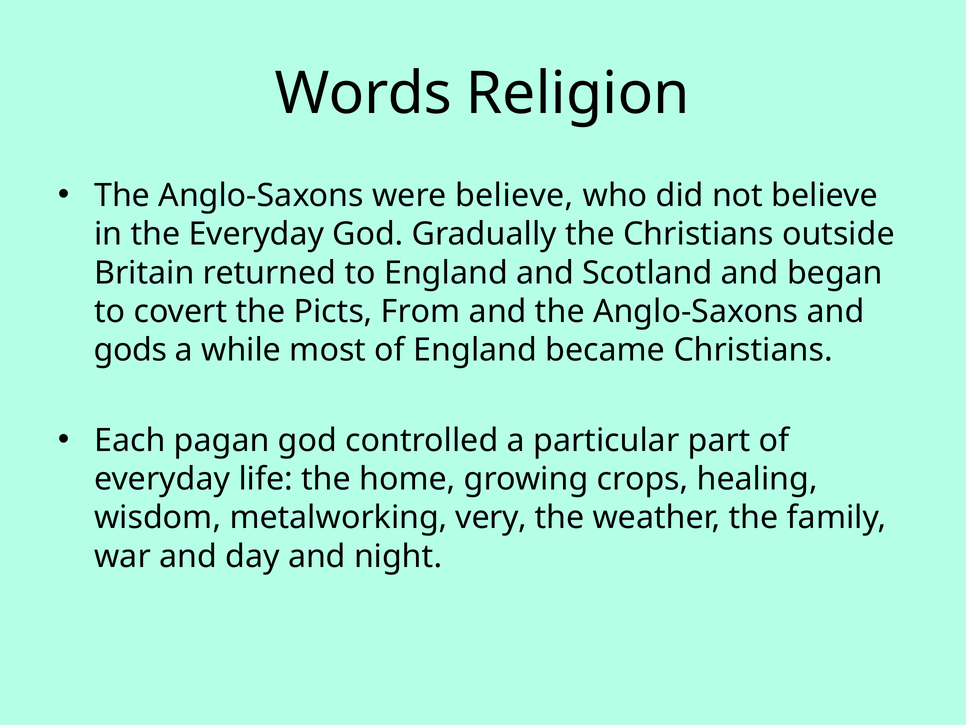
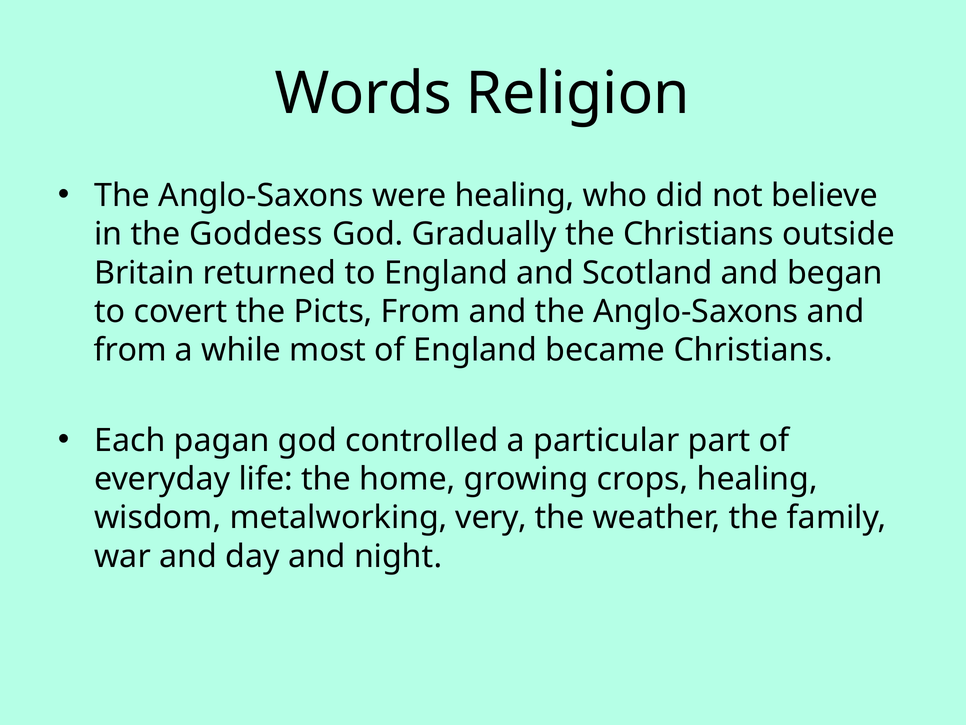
were believe: believe -> healing (515, 195)
the Everyday: Everyday -> Goddess (256, 234)
gods: gods -> from (130, 350)
